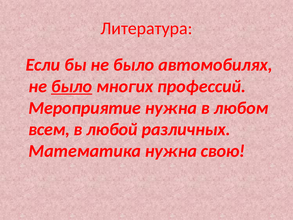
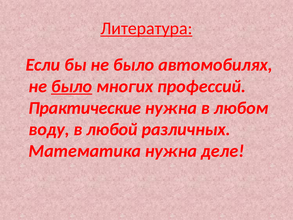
Литература underline: none -> present (146, 28)
Мероприятие: Мероприятие -> Практические (85, 108)
всем: всем -> воду (49, 129)
свою: свою -> деле (223, 151)
